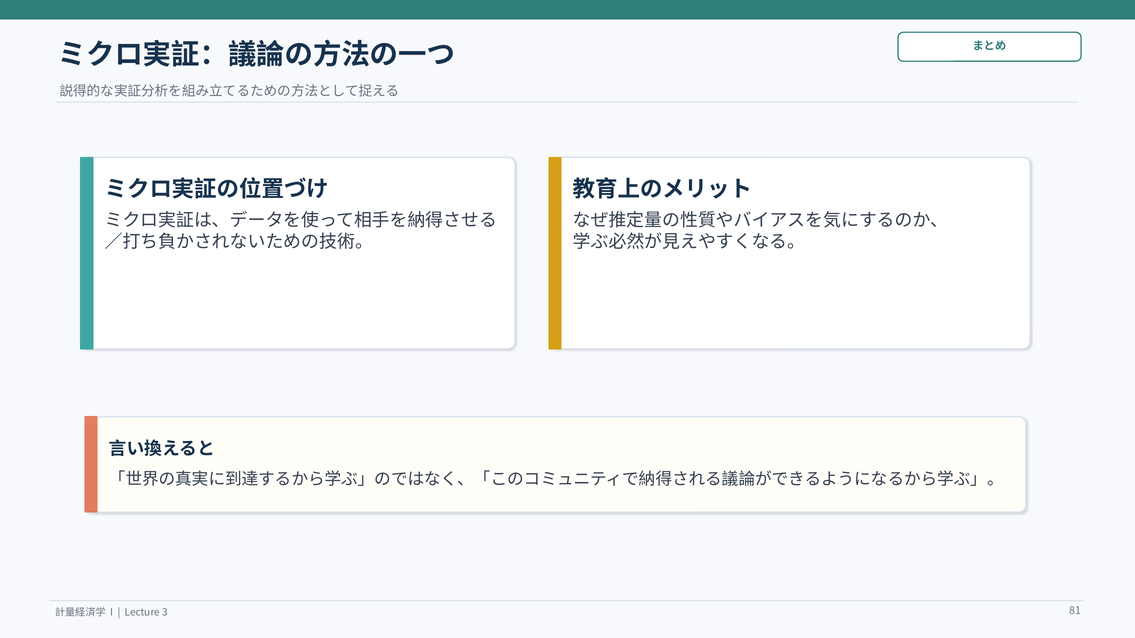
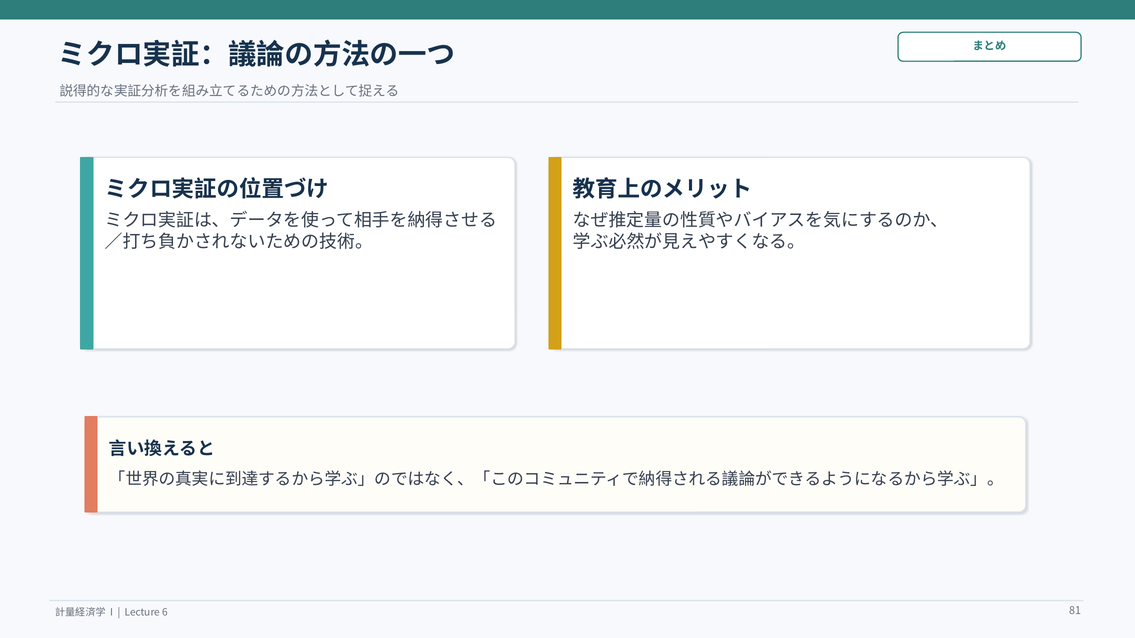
3: 3 -> 6 (165, 613)
